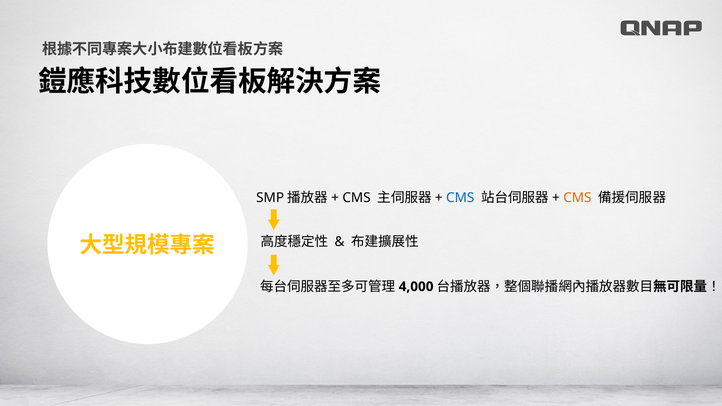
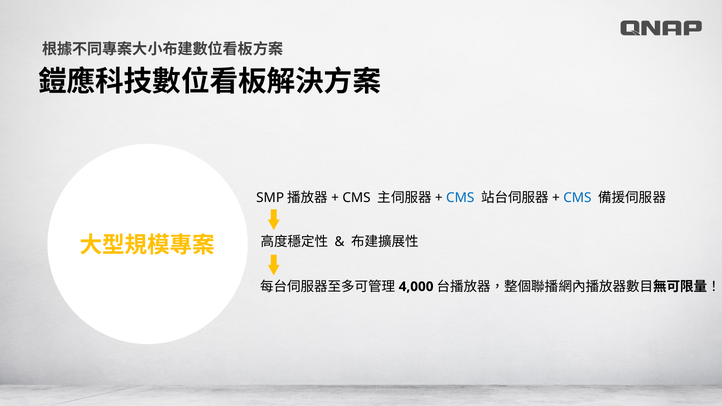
CMS colour: orange -> blue (577, 198)
